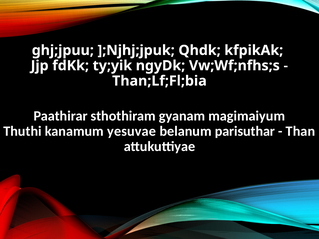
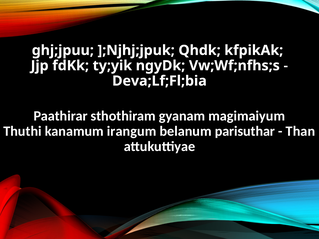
Than;Lf;Fl;bia: Than;Lf;Fl;bia -> Deva;Lf;Fl;bia (159, 81)
yesuvae: yesuvae -> irangum (132, 131)
